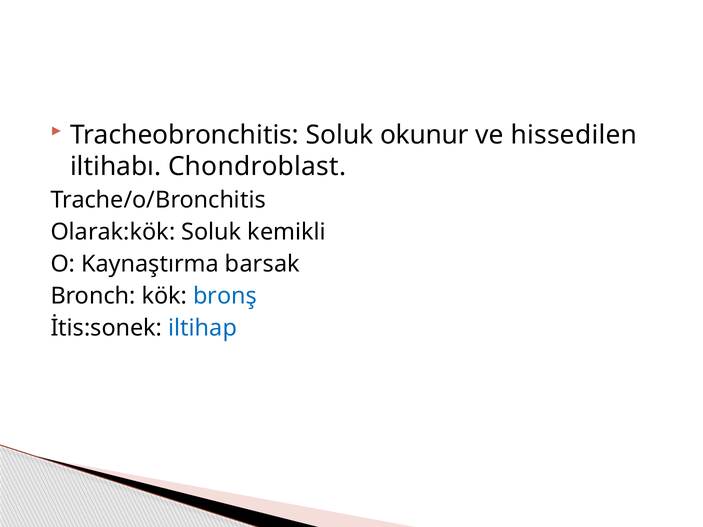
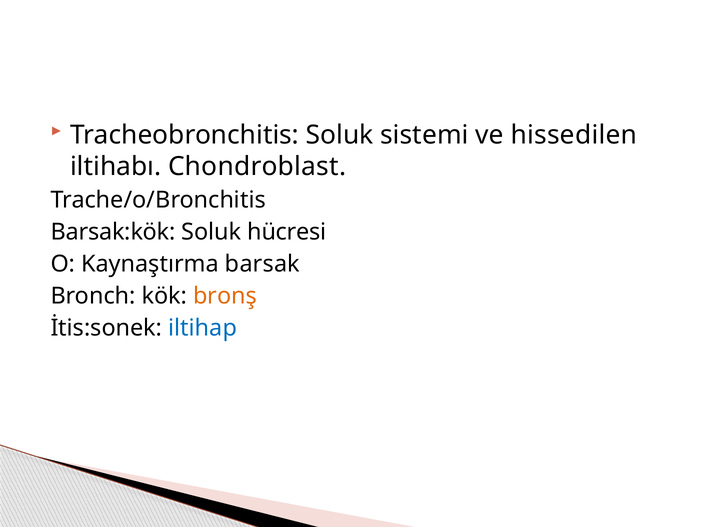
okunur: okunur -> sistemi (424, 135)
Olarak:kök: Olarak:kök -> Barsak:kök (113, 232)
kemikli: kemikli -> hücresi (287, 232)
bronş colour: blue -> orange (225, 296)
